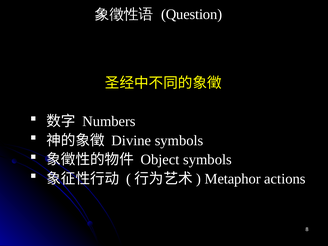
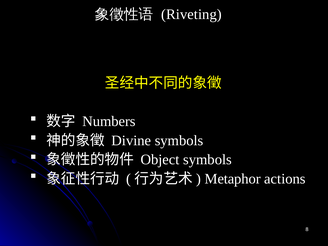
Question: Question -> Riveting (192, 14)
